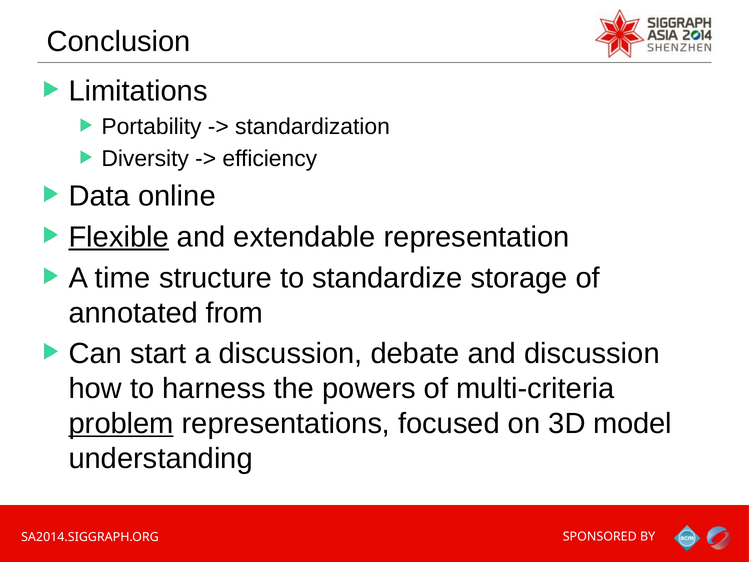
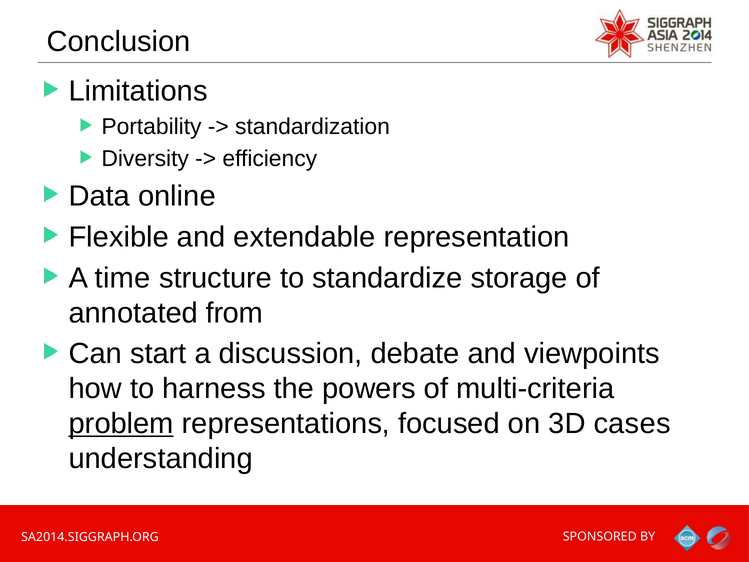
Flexible underline: present -> none (119, 237)
and discussion: discussion -> viewpoints (592, 354)
model: model -> cases (632, 424)
